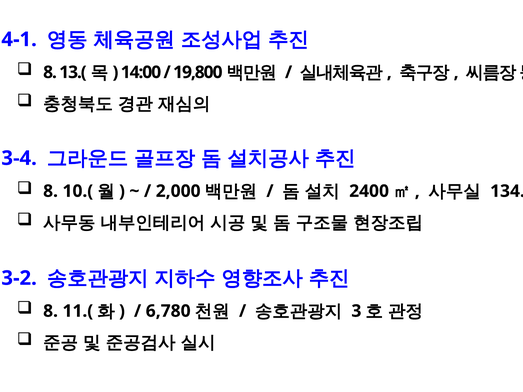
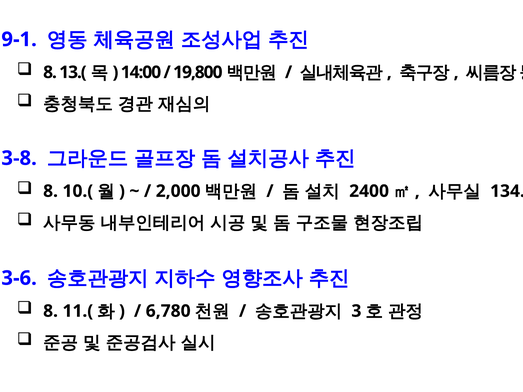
4-1: 4-1 -> 9-1 (19, 39)
3-4: 3-4 -> 3-8 (19, 158)
3-2: 3-2 -> 3-6 (19, 278)
